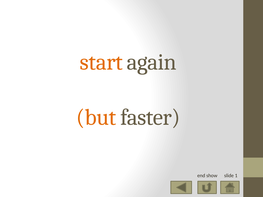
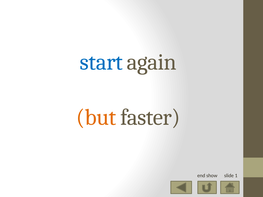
start colour: orange -> blue (101, 62)
